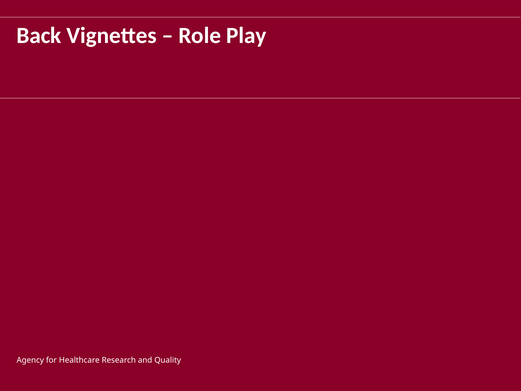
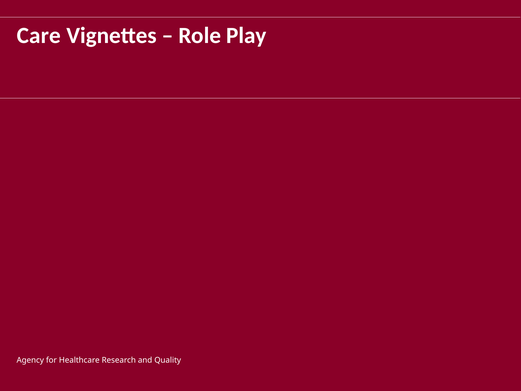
Back: Back -> Care (39, 36)
